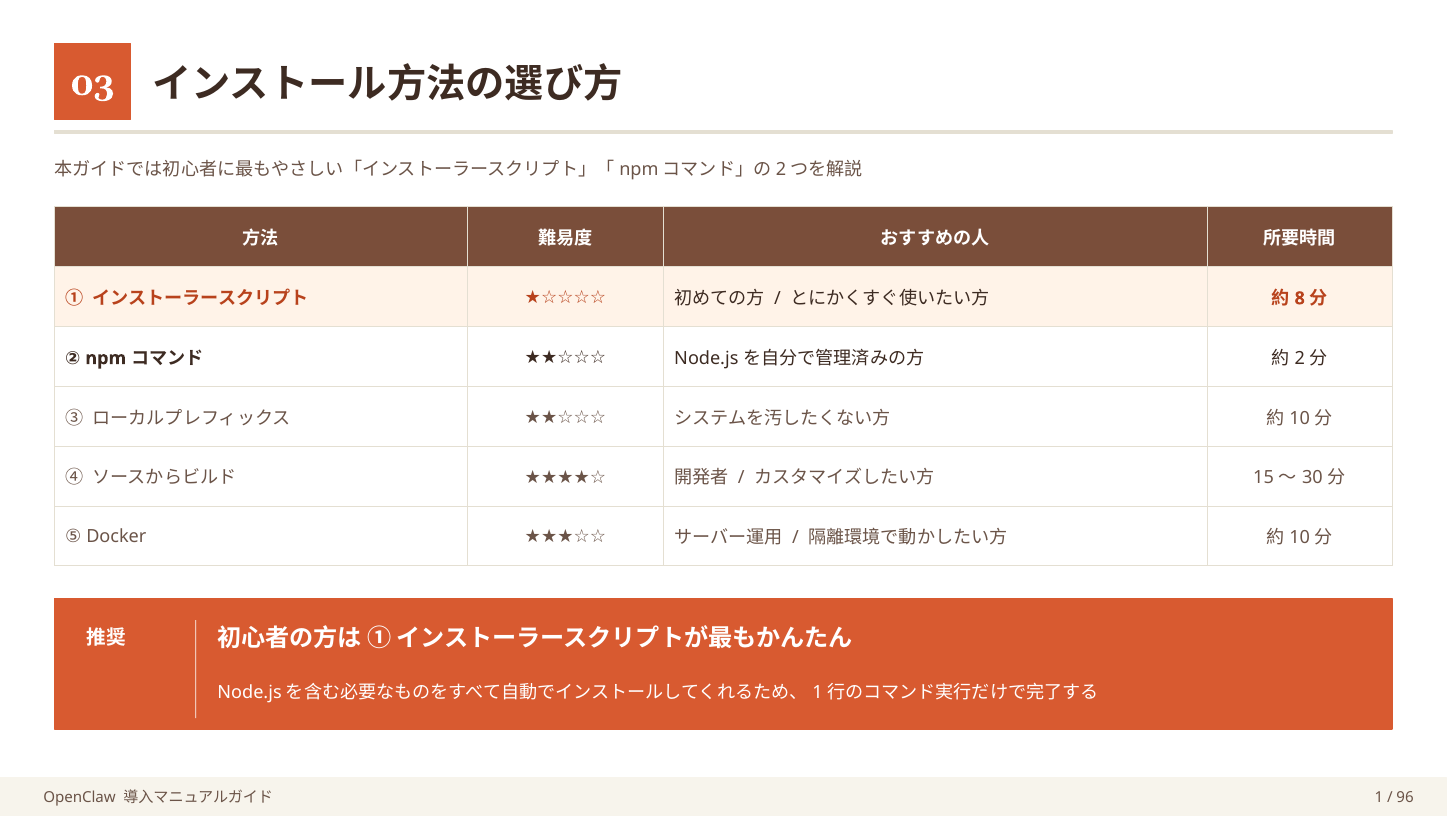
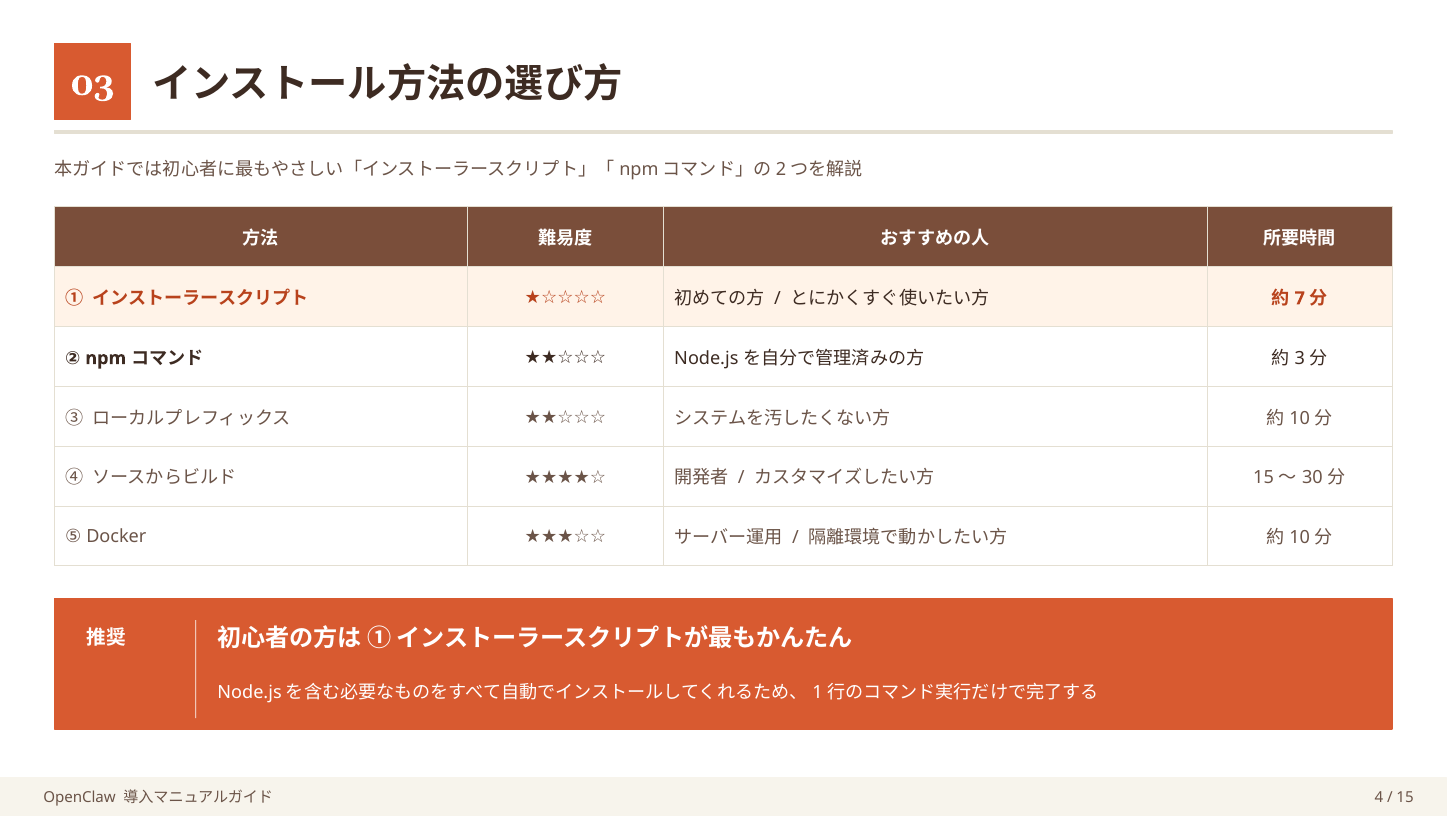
8: 8 -> 7 (1300, 298)
2: 2 -> 3 (1300, 358)
1: 1 -> 4 (1379, 798)
96: 96 -> 15 (1405, 798)
